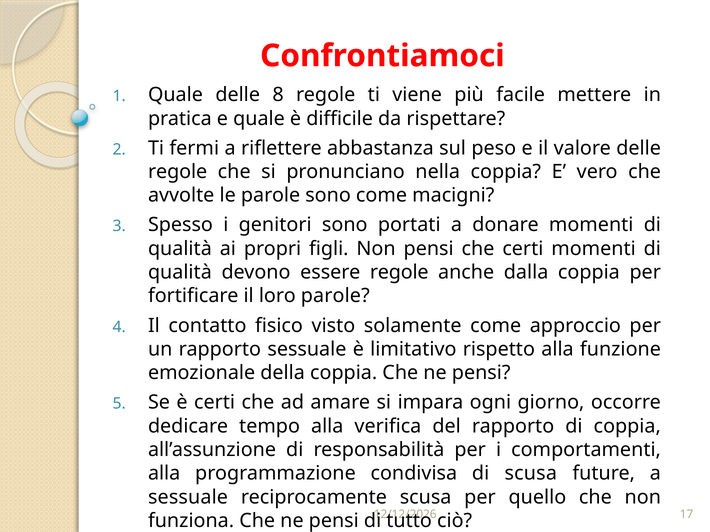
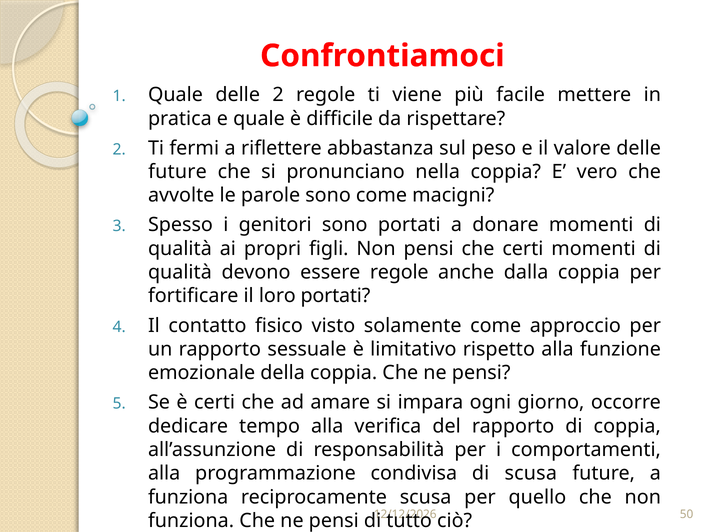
delle 8: 8 -> 2 (278, 95)
regole: regole -> future (177, 172)
loro parole: parole -> portati (335, 296)
sessuale: sessuale -> funziona (188, 497)
17: 17 -> 50 (687, 515)
